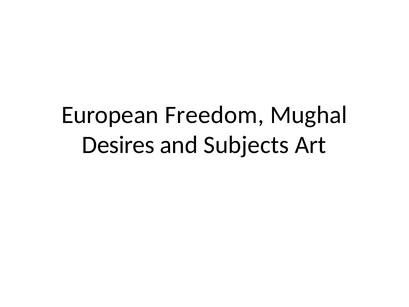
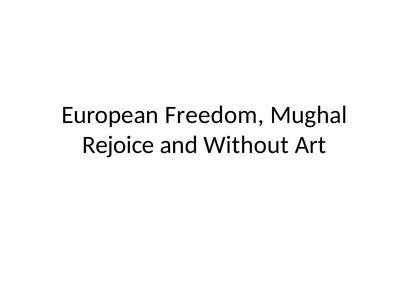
Desires: Desires -> Rejoice (118, 145)
Subjects: Subjects -> Without (246, 145)
